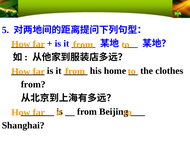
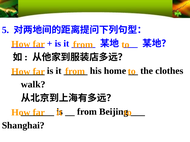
from: from -> walk (33, 85)
